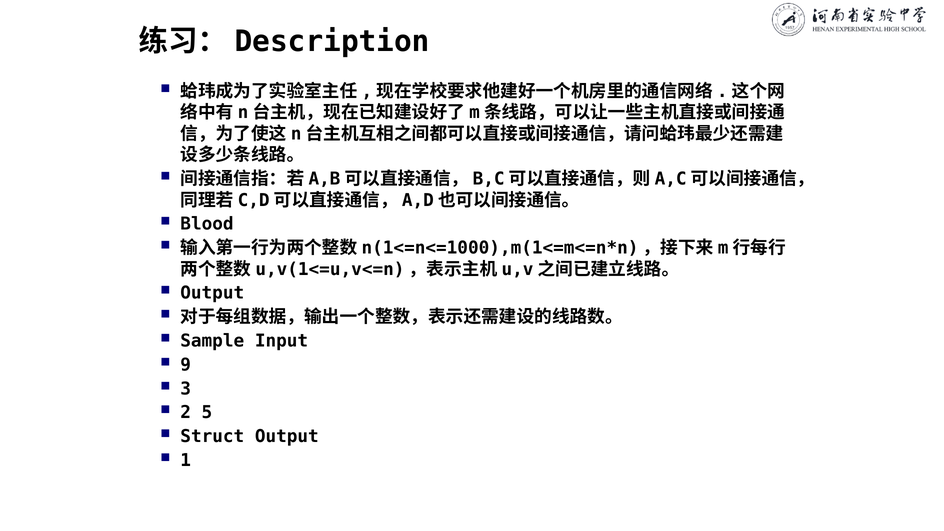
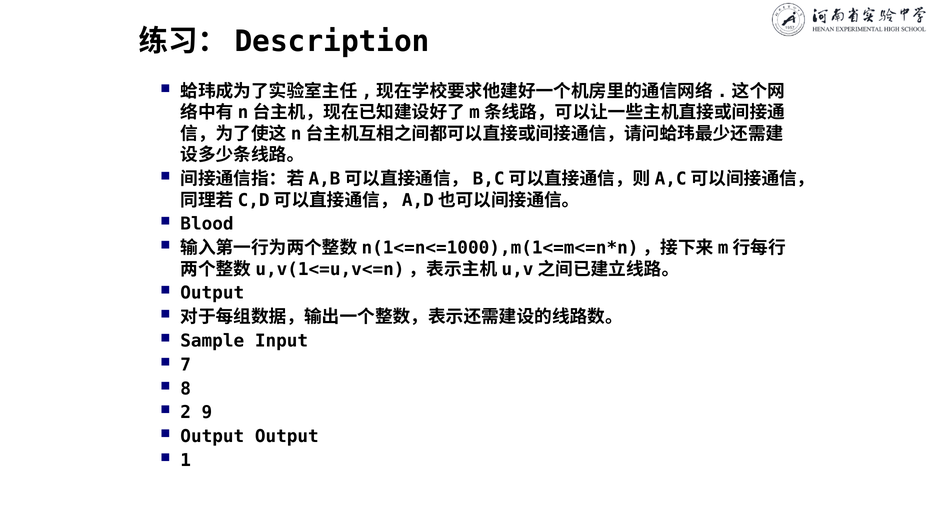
9: 9 -> 7 (186, 365)
3: 3 -> 8 (186, 389)
5: 5 -> 9 (207, 413)
Struct: Struct -> Output (212, 436)
